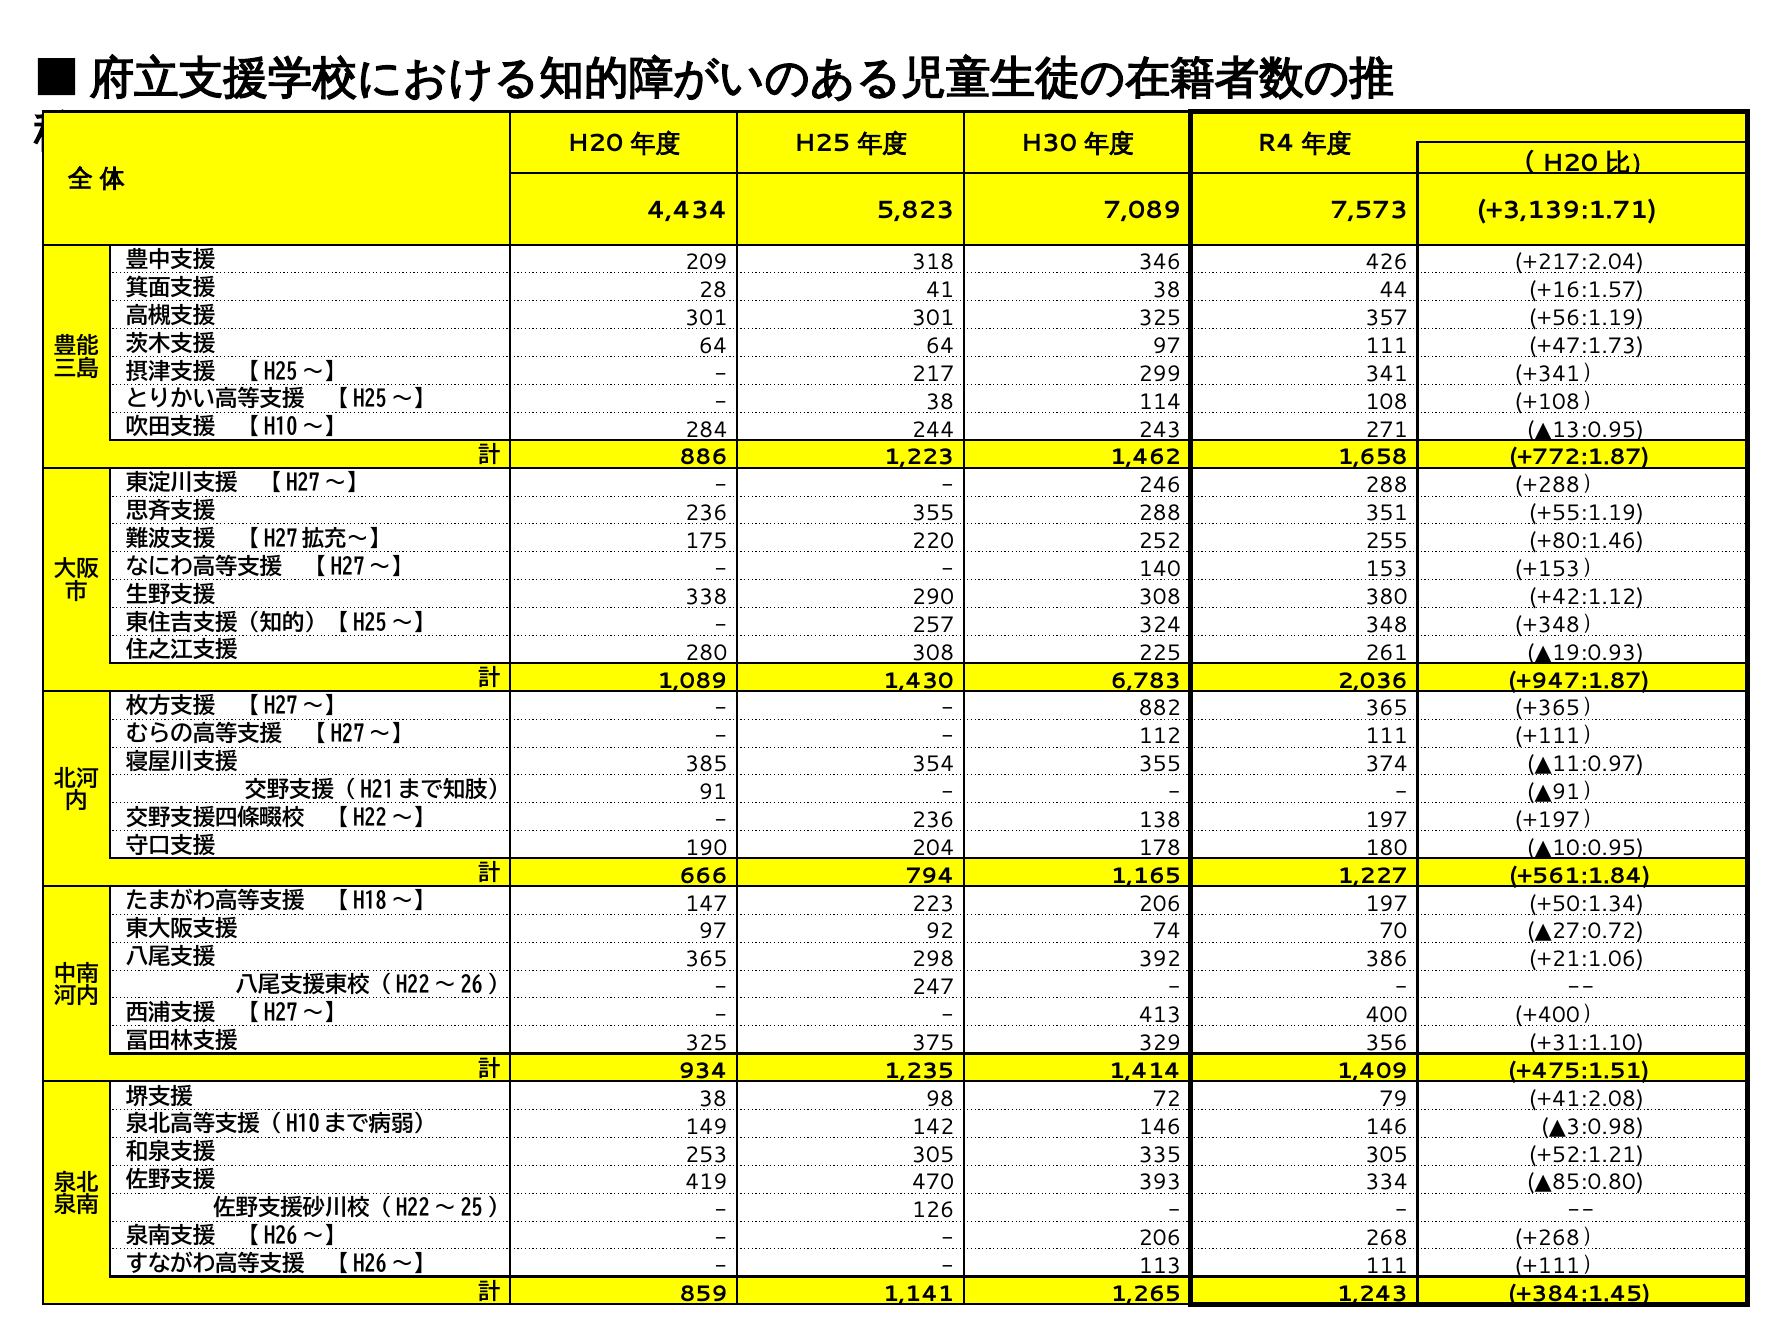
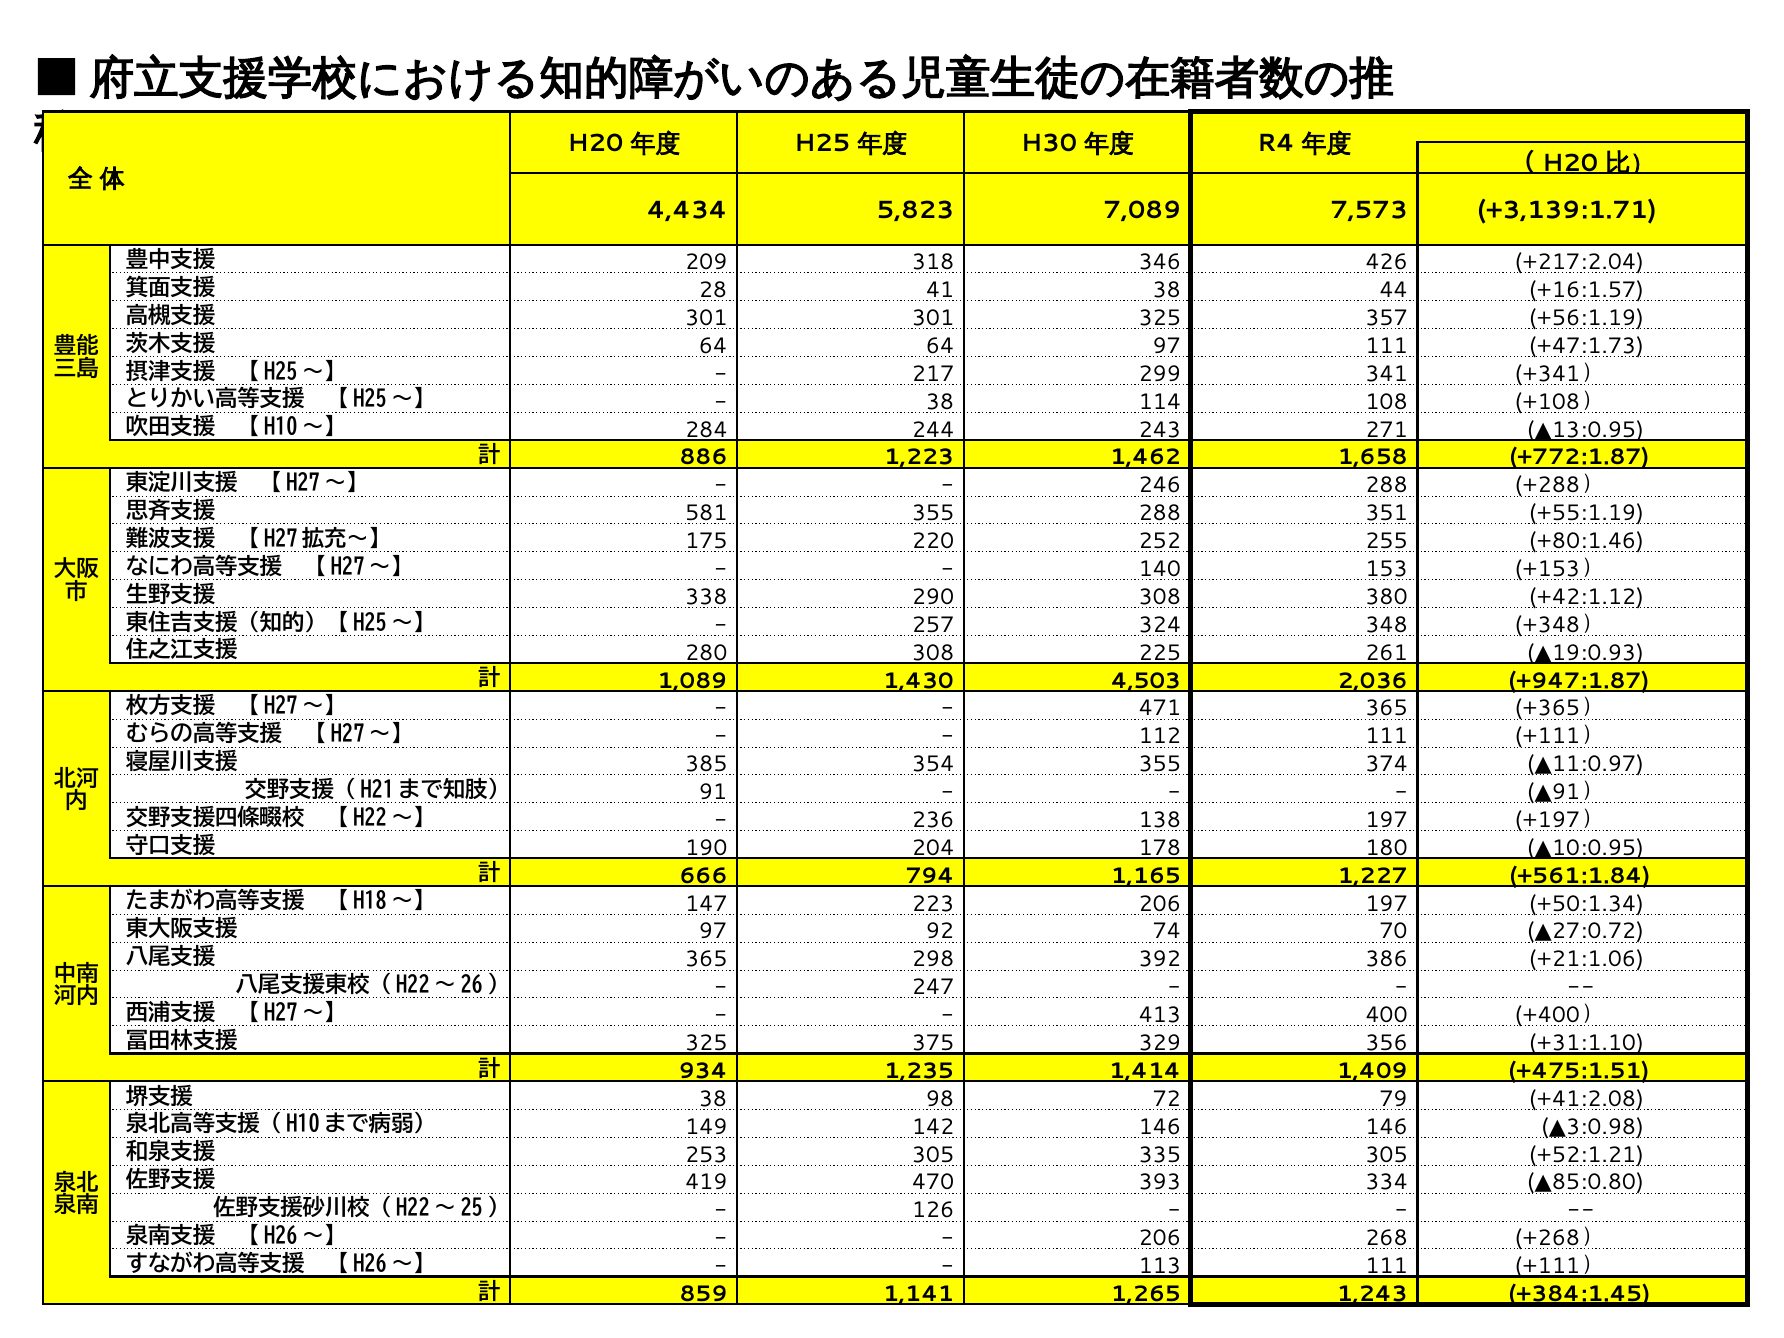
236: 236 -> 581 (706, 513)
6,783: 6,783 -> 4,503 (1146, 681)
882: 882 -> 471 (1160, 709)
